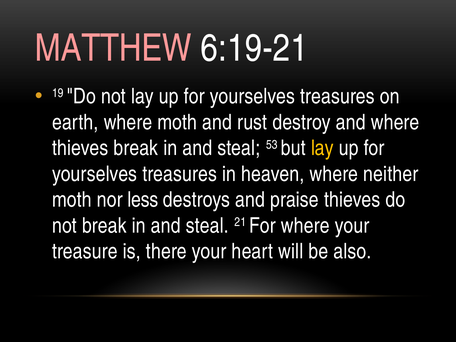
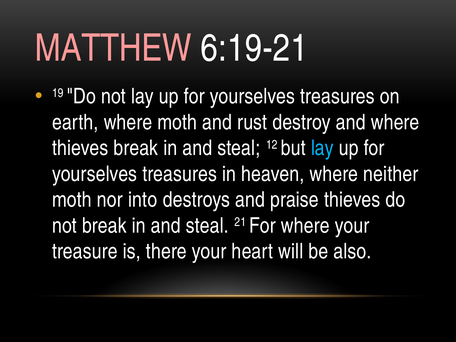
53: 53 -> 12 (272, 145)
lay colour: yellow -> light blue (322, 148)
less: less -> into (143, 200)
